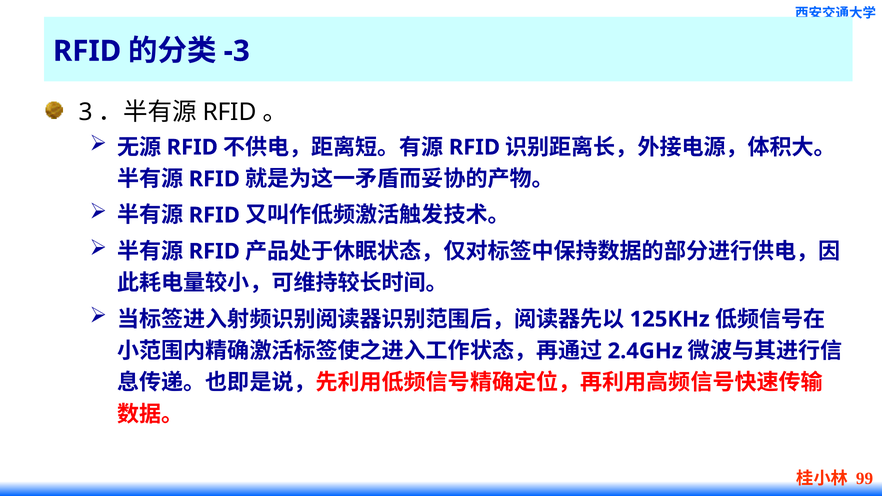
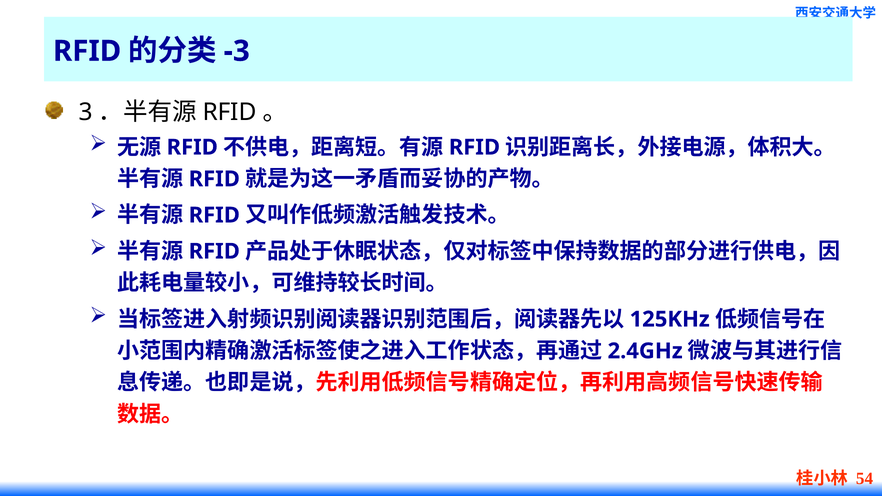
99: 99 -> 54 (865, 479)
